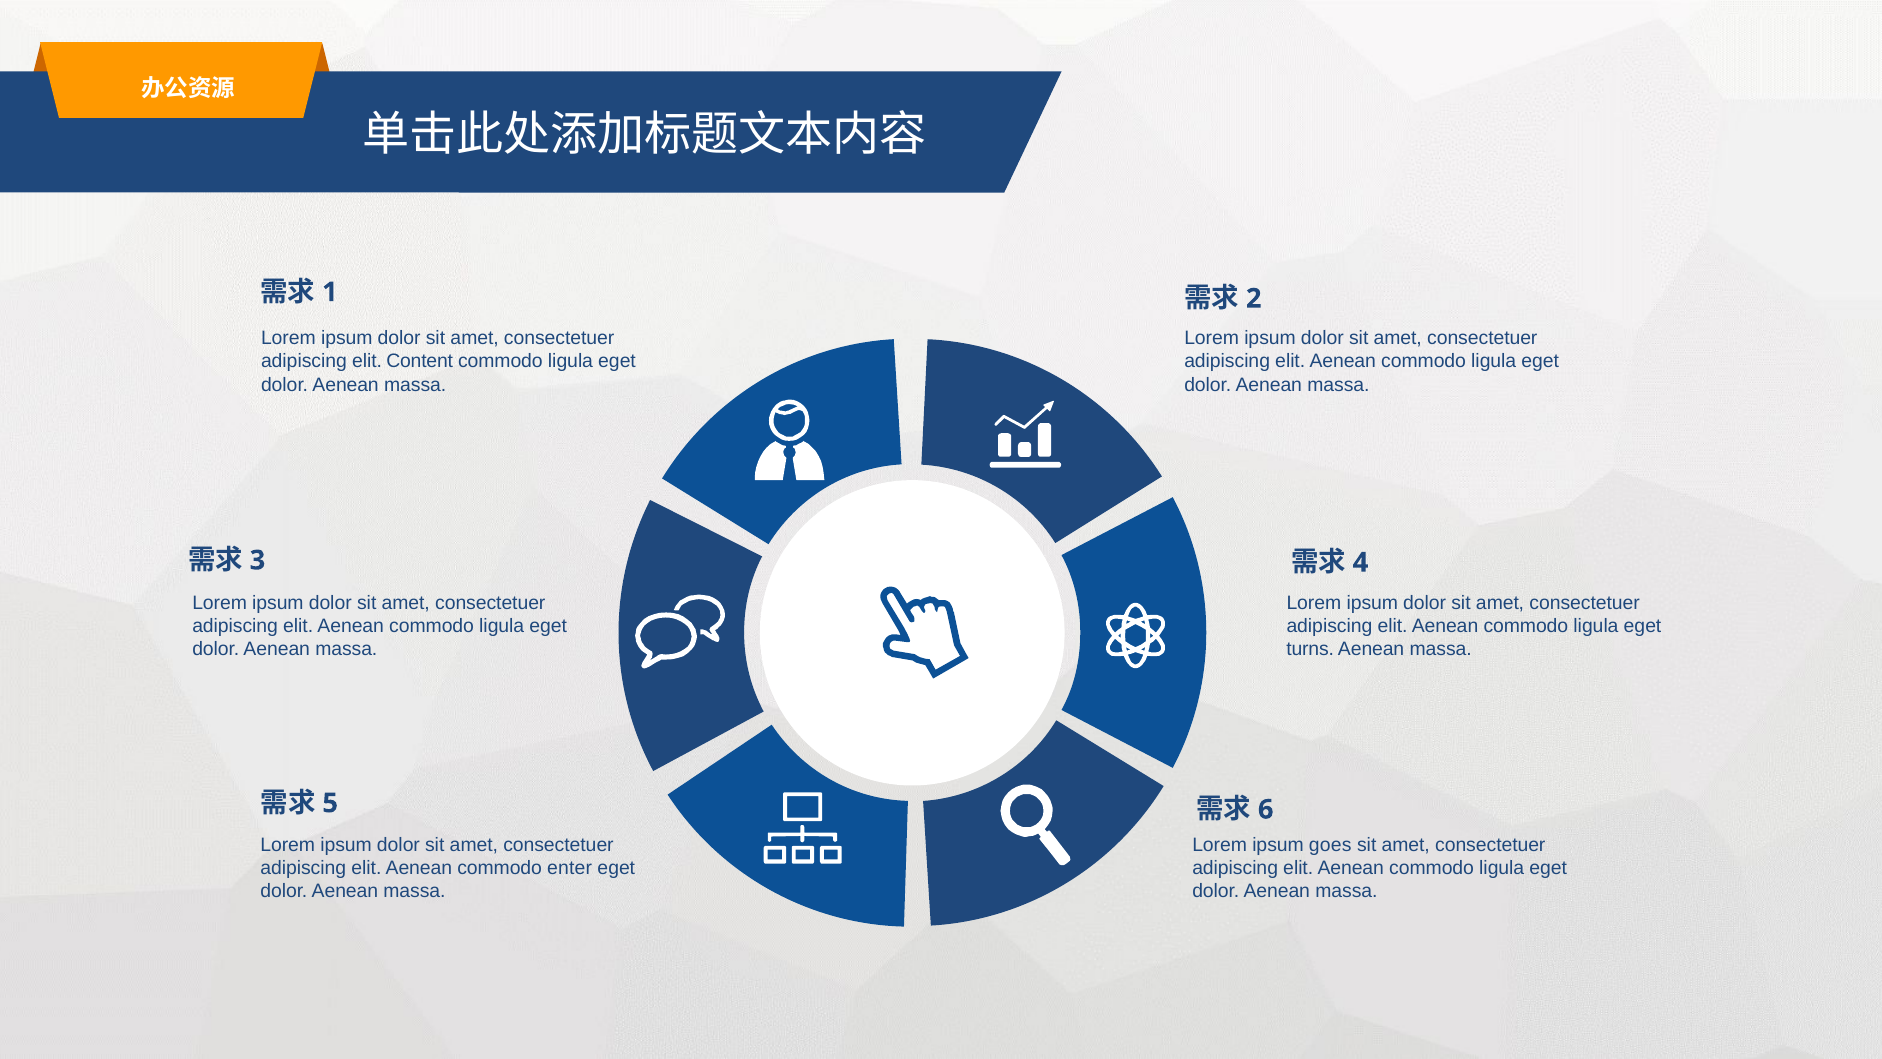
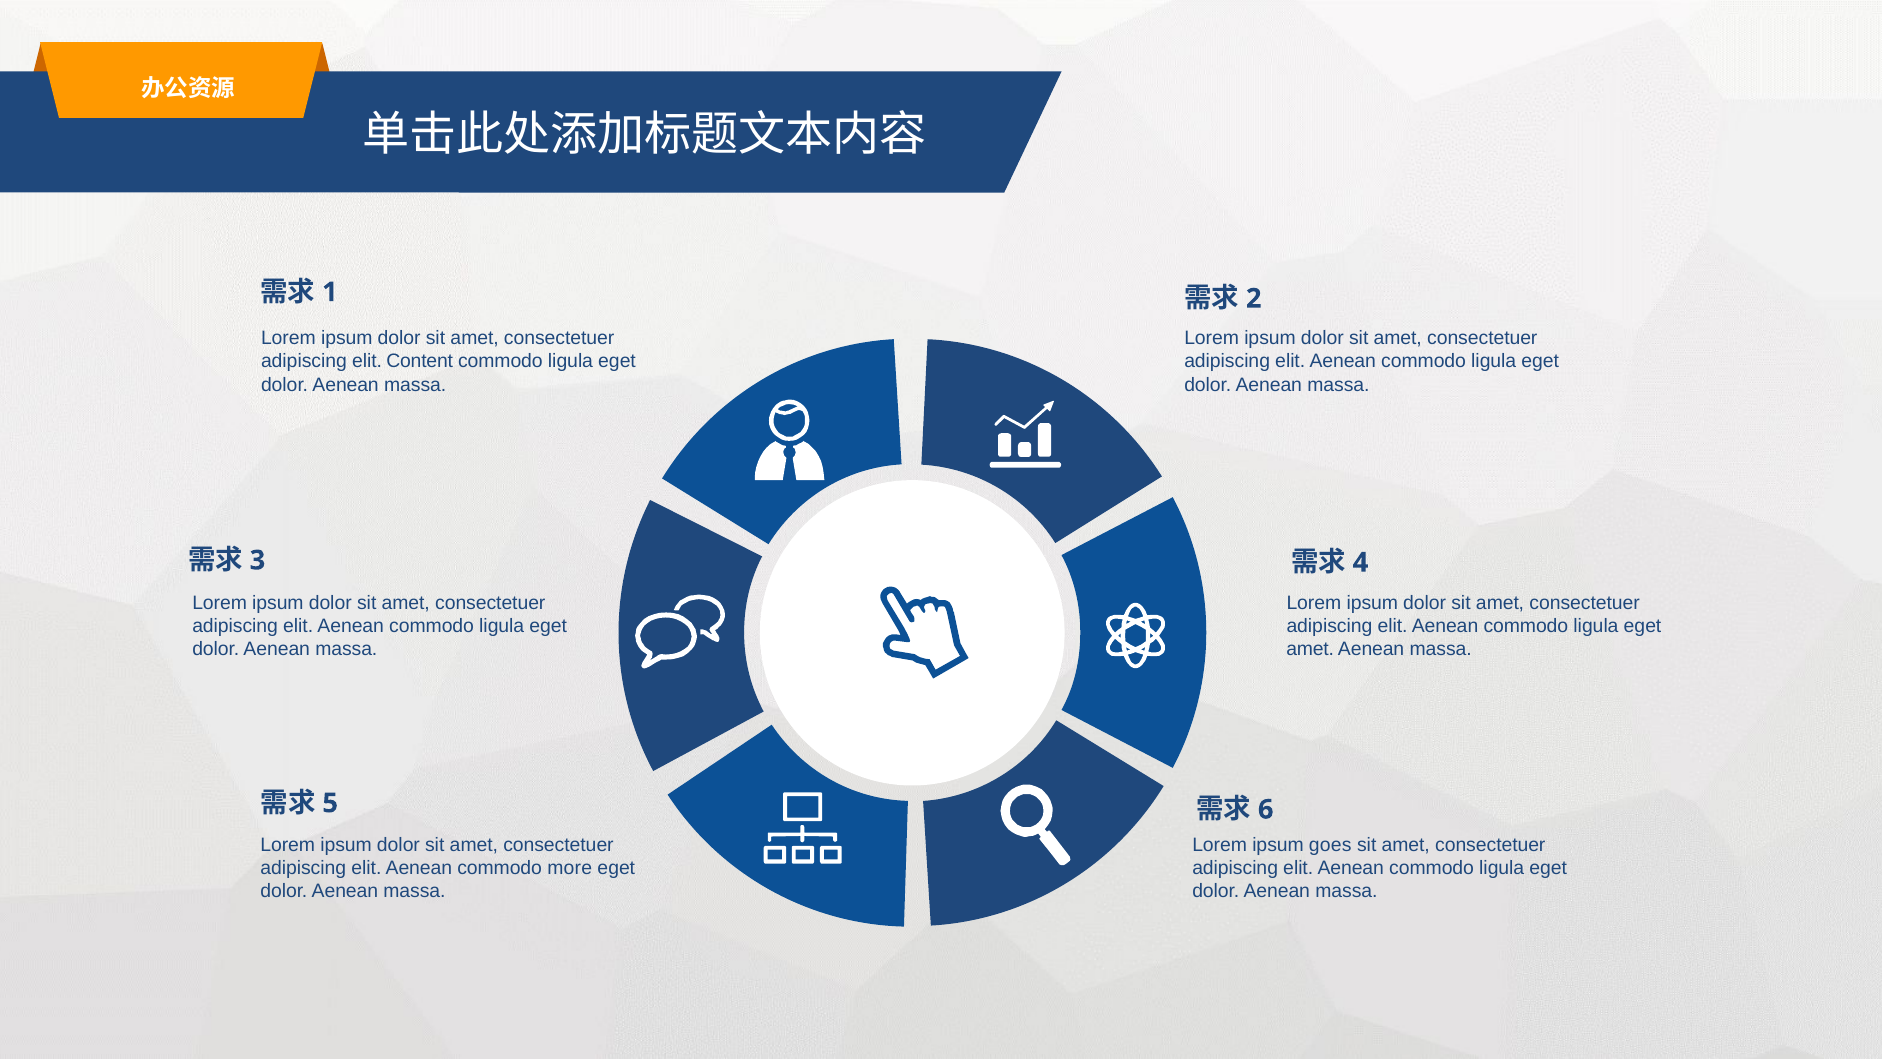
turns: turns -> amet (1310, 649)
enter: enter -> more (570, 868)
